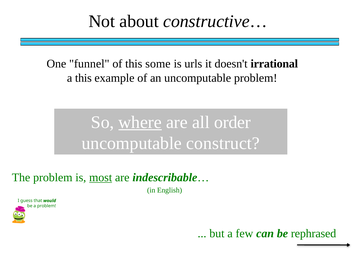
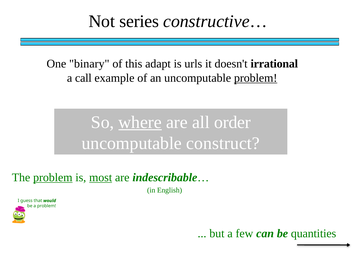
about: about -> series (139, 21)
funnel: funnel -> binary (89, 64)
some: some -> adapt (158, 64)
a this: this -> call (83, 78)
problem underline: none -> present (256, 78)
problem underline: none -> present (53, 178)
rephrased: rephrased -> quantities (314, 234)
